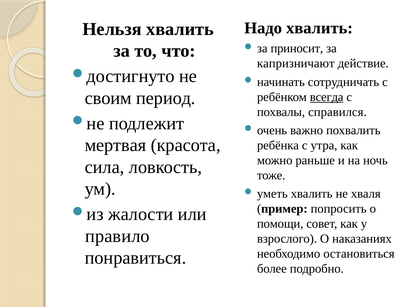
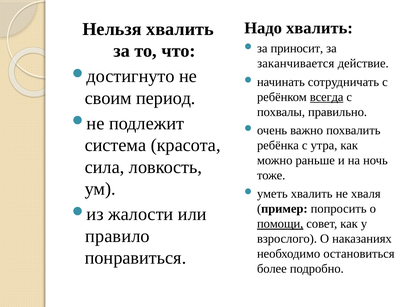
капризничают: капризничают -> заканчивается (296, 64)
справился: справился -> правильно (338, 112)
мертвая: мертвая -> система (115, 145)
помощи underline: none -> present (280, 224)
